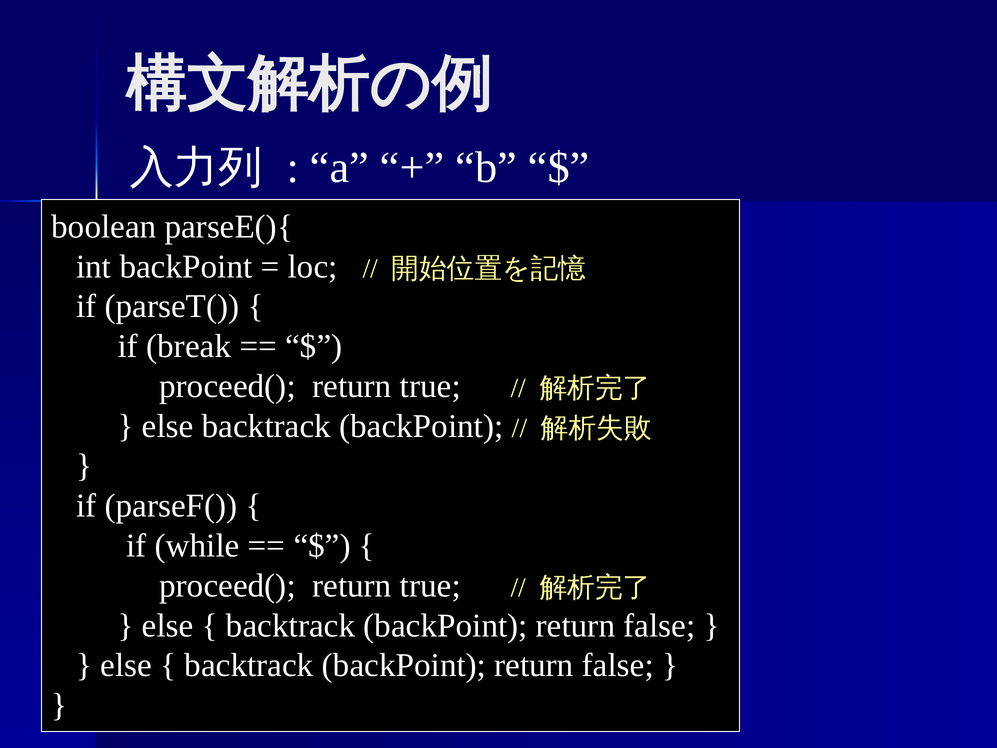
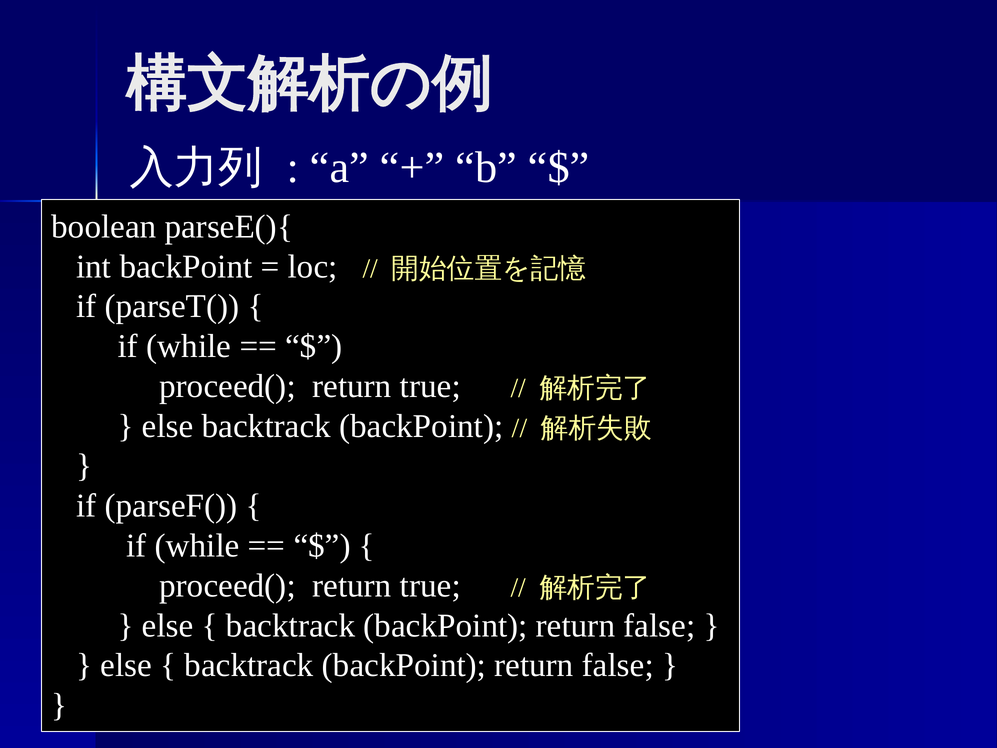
break: break -> while (189, 346)
